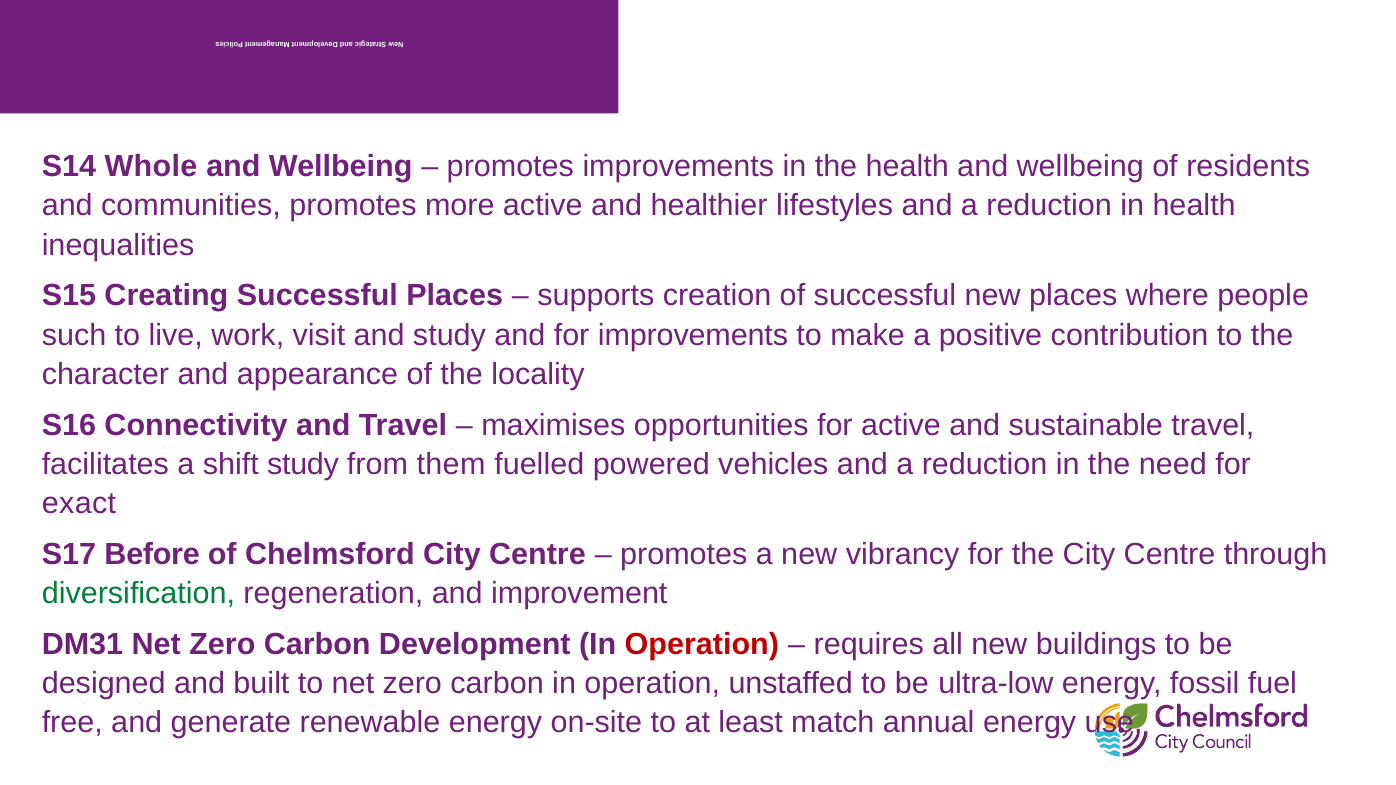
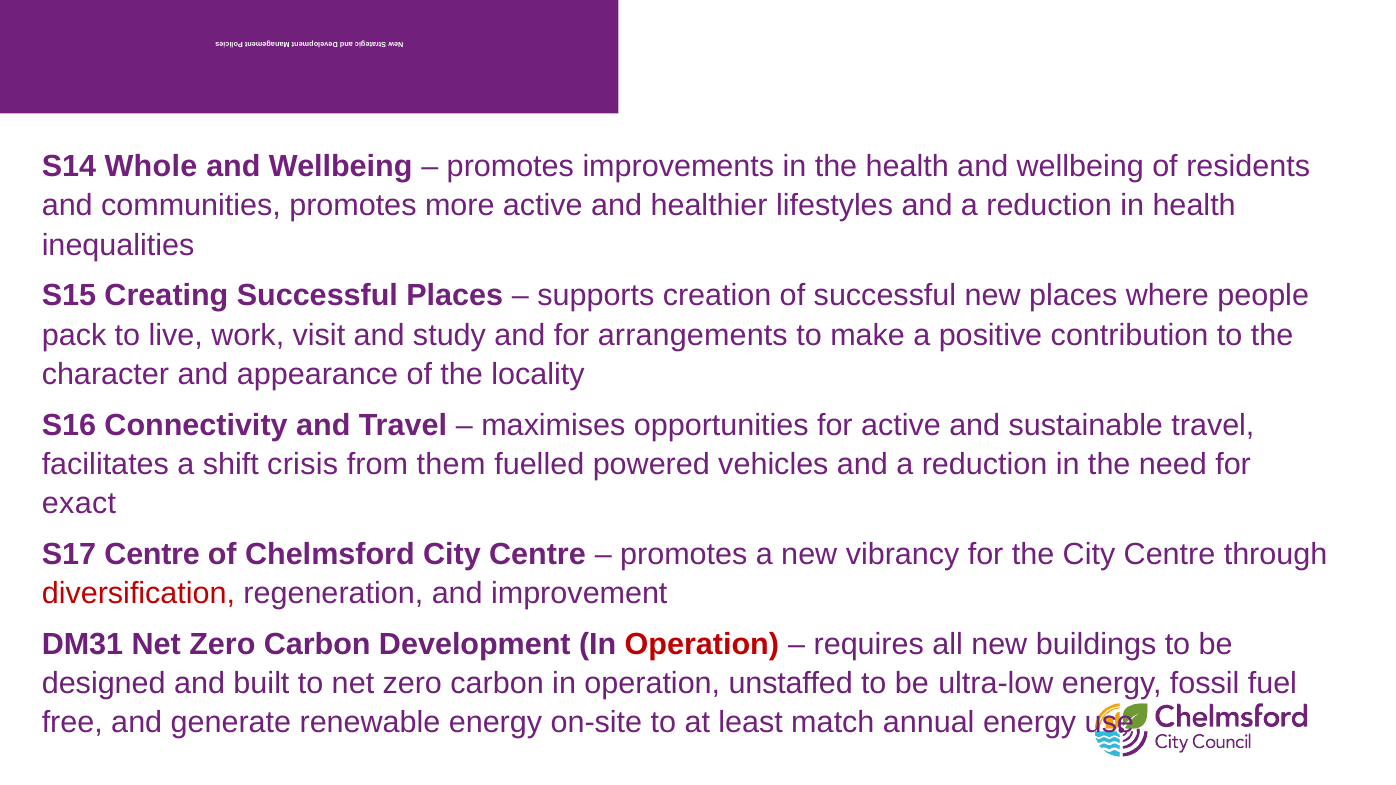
such: such -> pack (74, 335)
for improvements: improvements -> arrangements (693, 335)
shift study: study -> crisis (303, 464)
S17 Before: Before -> Centre (152, 554)
diversification colour: green -> red (138, 594)
